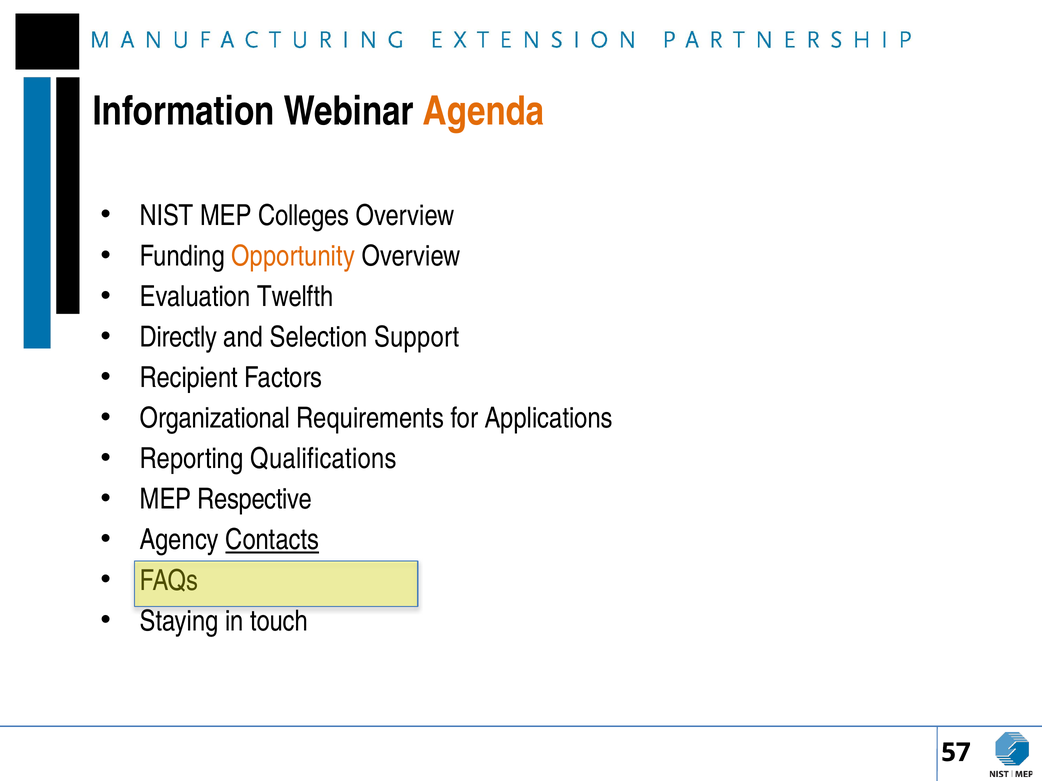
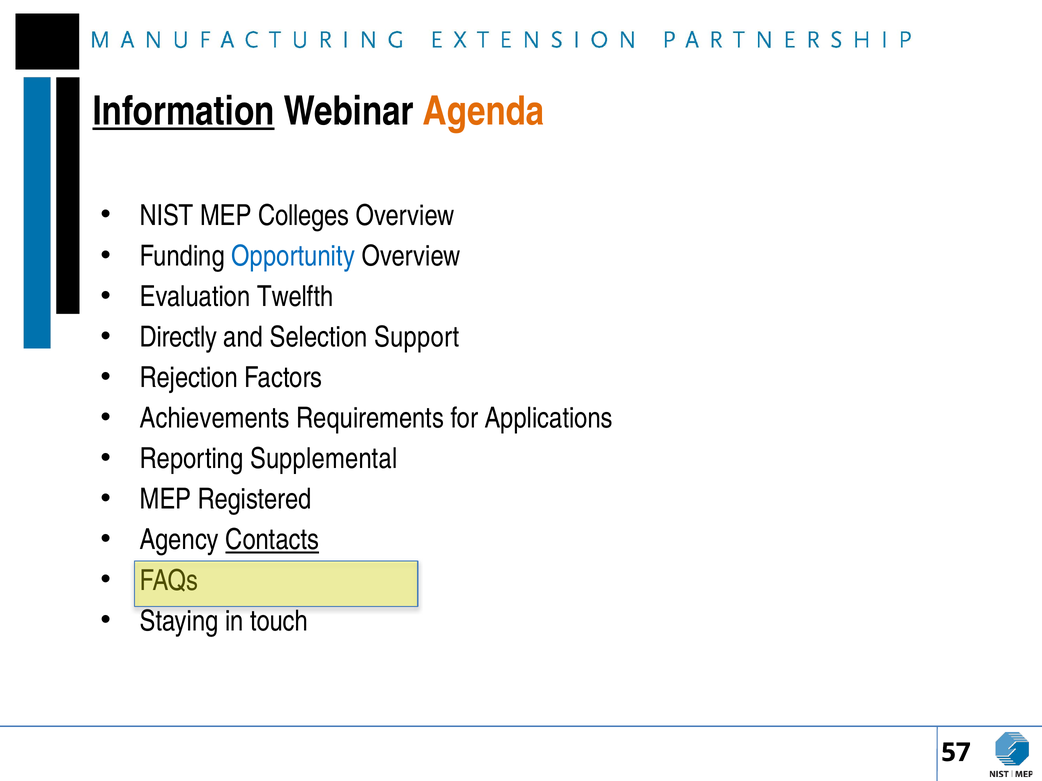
Information underline: none -> present (184, 111)
Opportunity colour: orange -> blue (293, 256)
Recipient: Recipient -> Rejection (189, 378)
Organizational: Organizational -> Achievements (215, 419)
Qualifications: Qualifications -> Supplemental (324, 459)
Respective: Respective -> Registered (255, 500)
